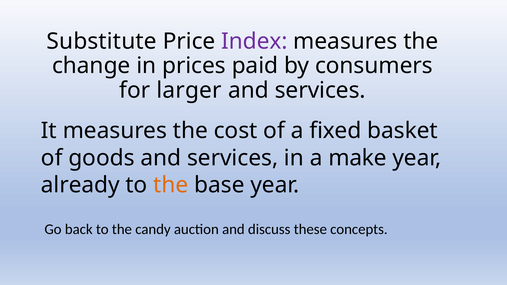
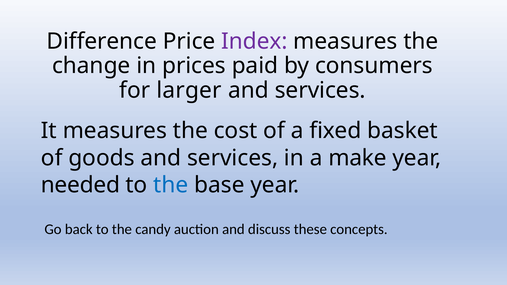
Substitute: Substitute -> Difference (102, 41)
already: already -> needed (80, 185)
the colour: orange -> blue (171, 185)
